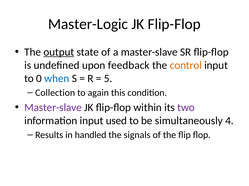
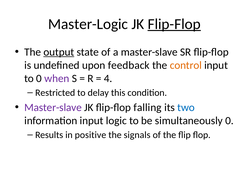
Flip-Flop underline: none -> present (174, 24)
when colour: blue -> purple (57, 79)
5: 5 -> 4 (108, 79)
Collection: Collection -> Restricted (55, 93)
again: again -> delay (98, 93)
within: within -> falling (148, 108)
two colour: purple -> blue (186, 108)
used: used -> logic (116, 121)
simultaneously 4: 4 -> 0 (229, 121)
handled: handled -> positive (90, 135)
